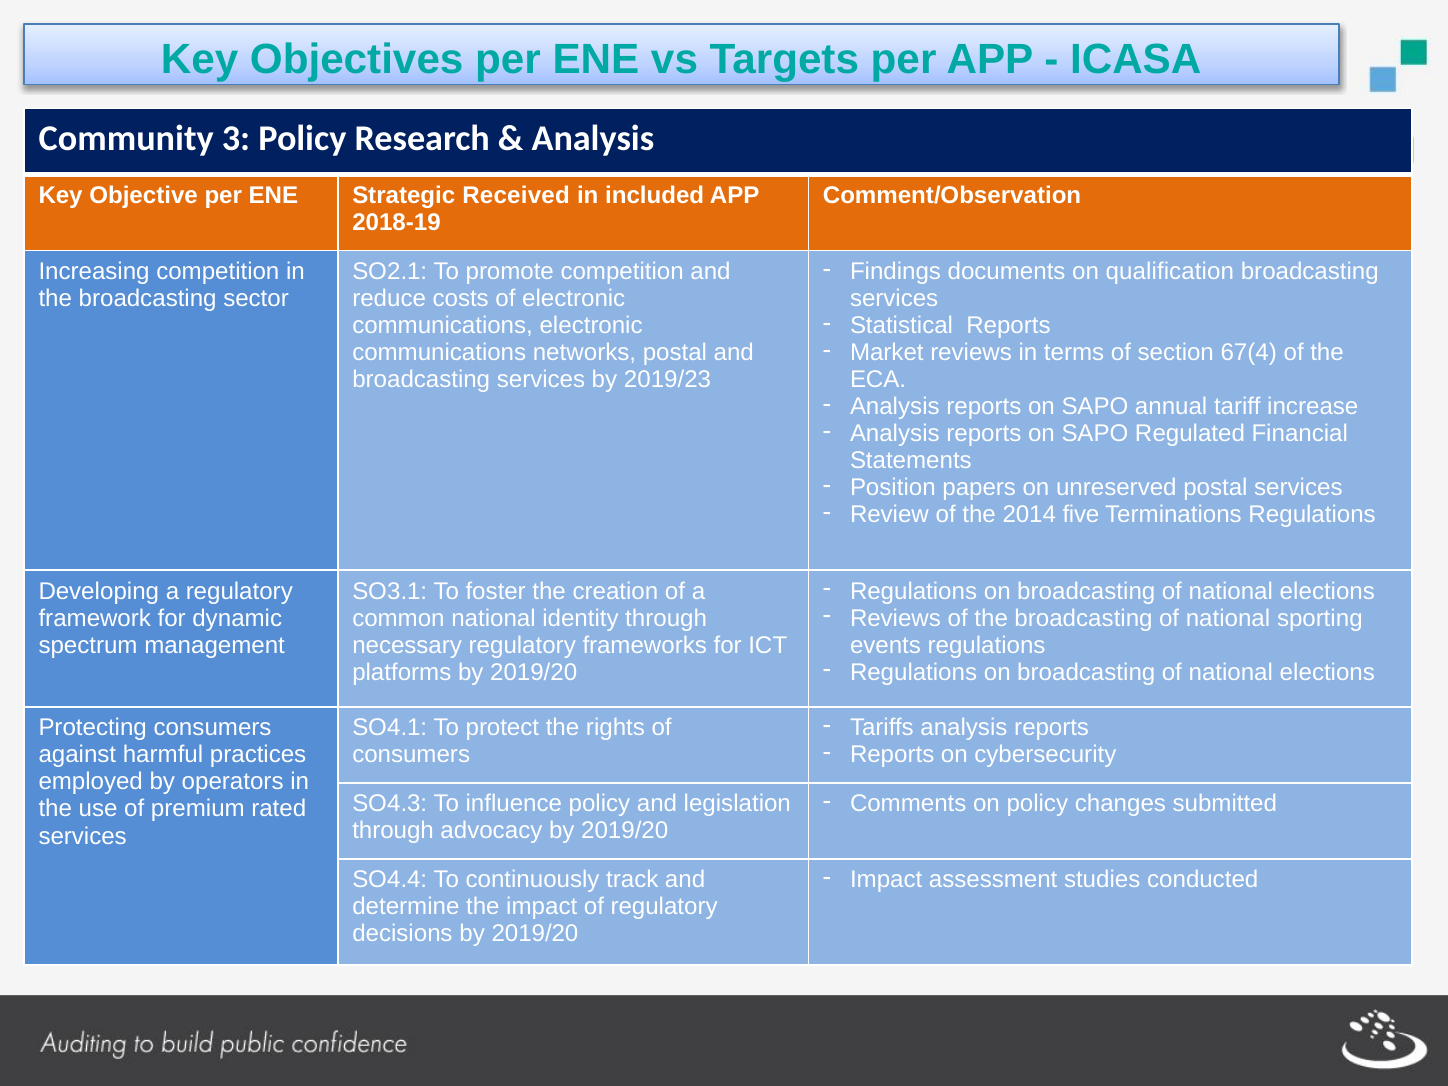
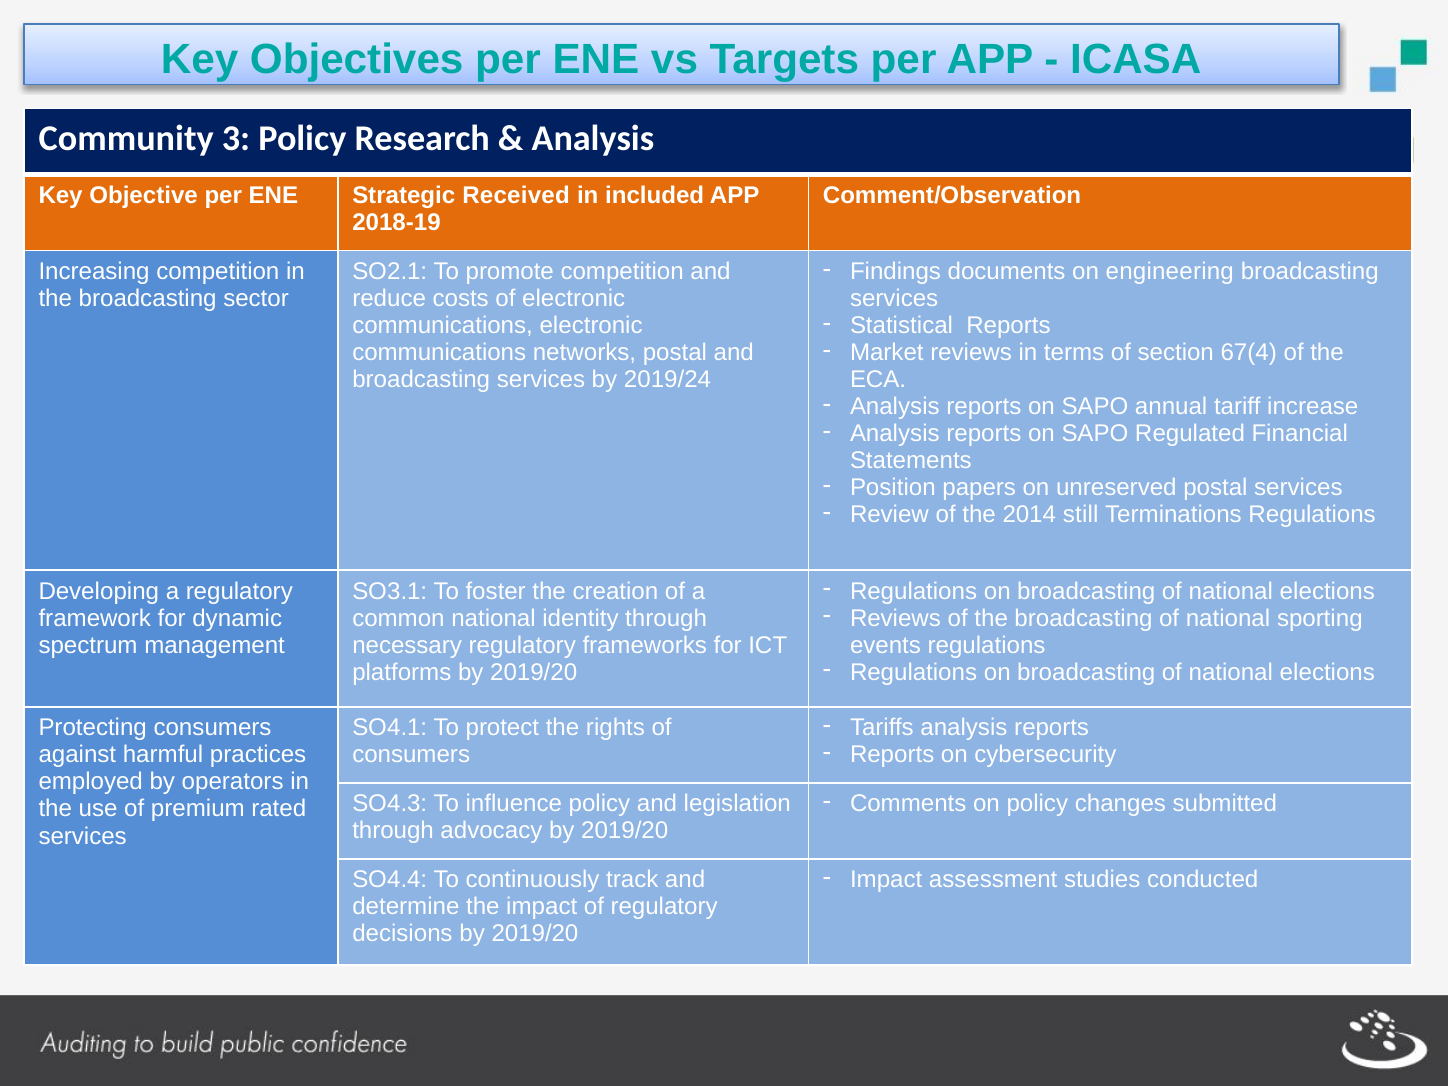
qualification: qualification -> engineering (1170, 272)
2019/23: 2019/23 -> 2019/24 (668, 380)
five: five -> still (1081, 515)
